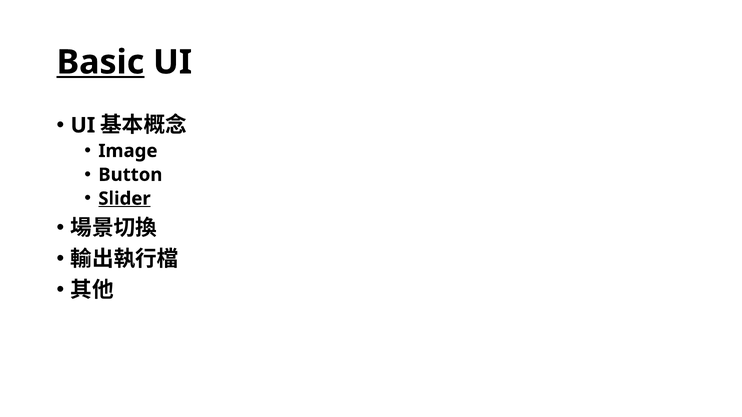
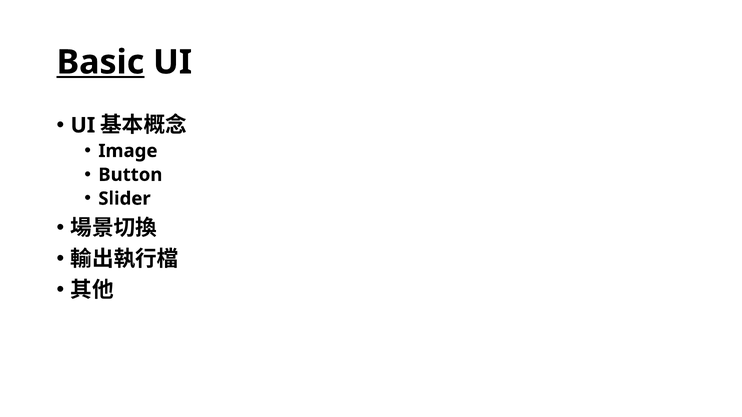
Slider underline: present -> none (124, 199)
